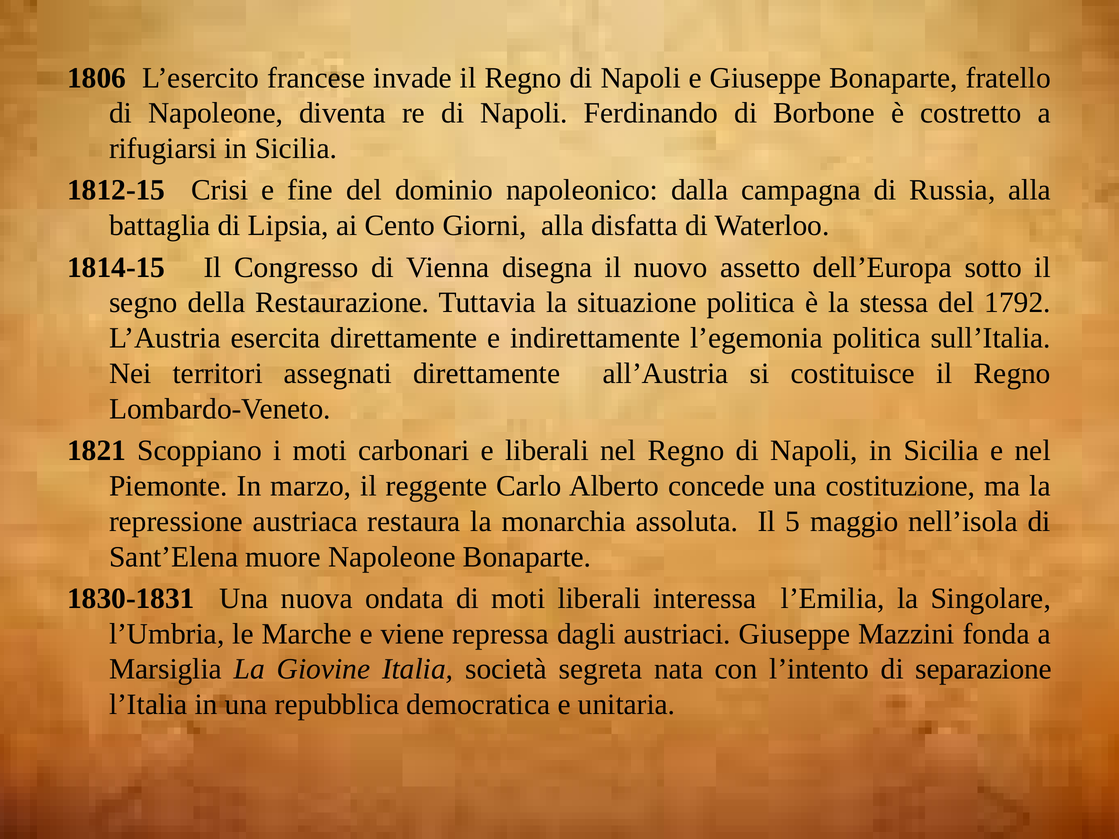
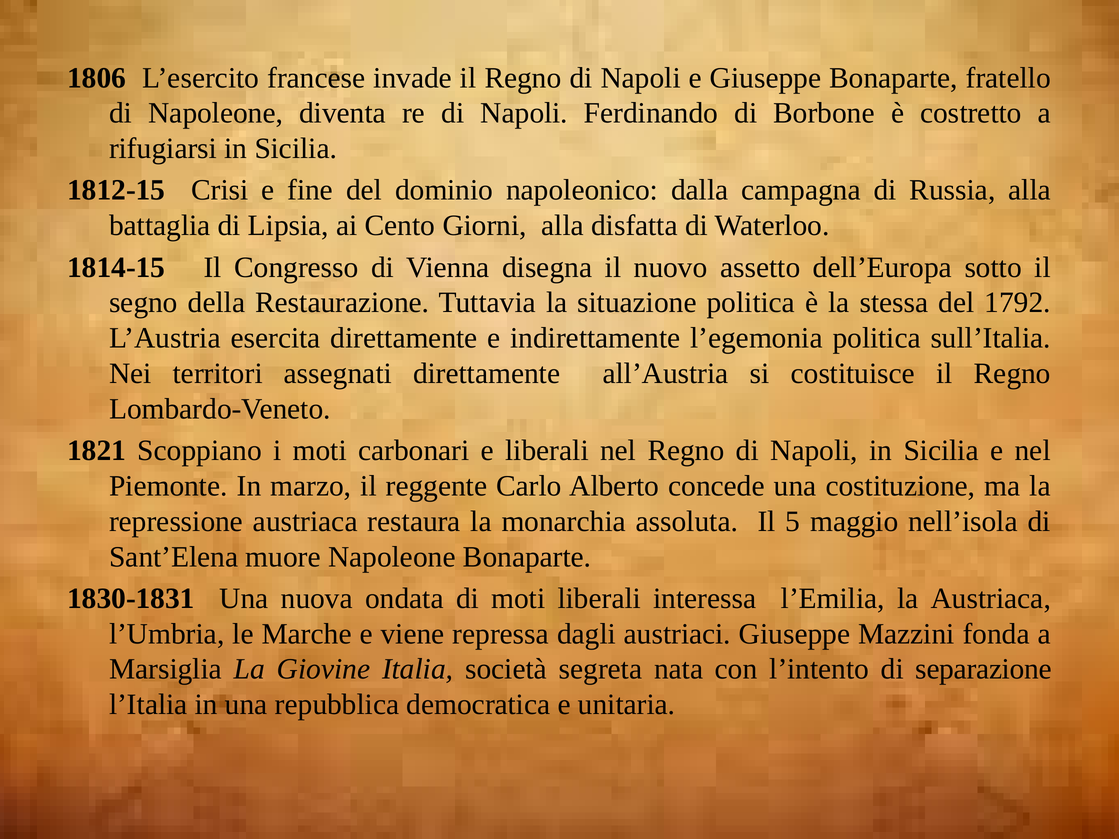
la Singolare: Singolare -> Austriaca (991, 599)
